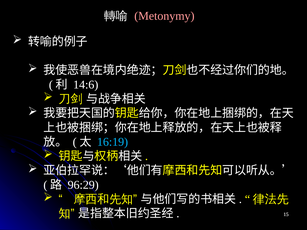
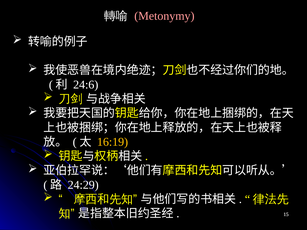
14:6: 14:6 -> 24:6 (86, 85)
16:19 colour: light blue -> yellow (113, 142)
96:29: 96:29 -> 24:29 (83, 185)
